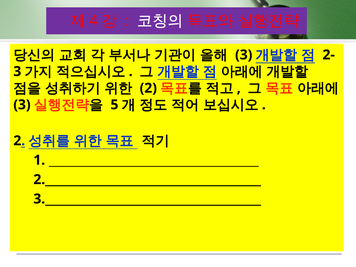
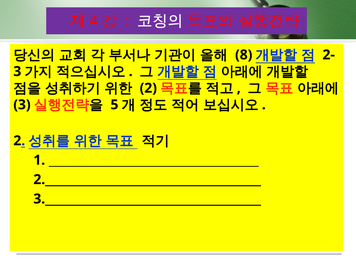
3: 3 -> 8 (244, 55)
